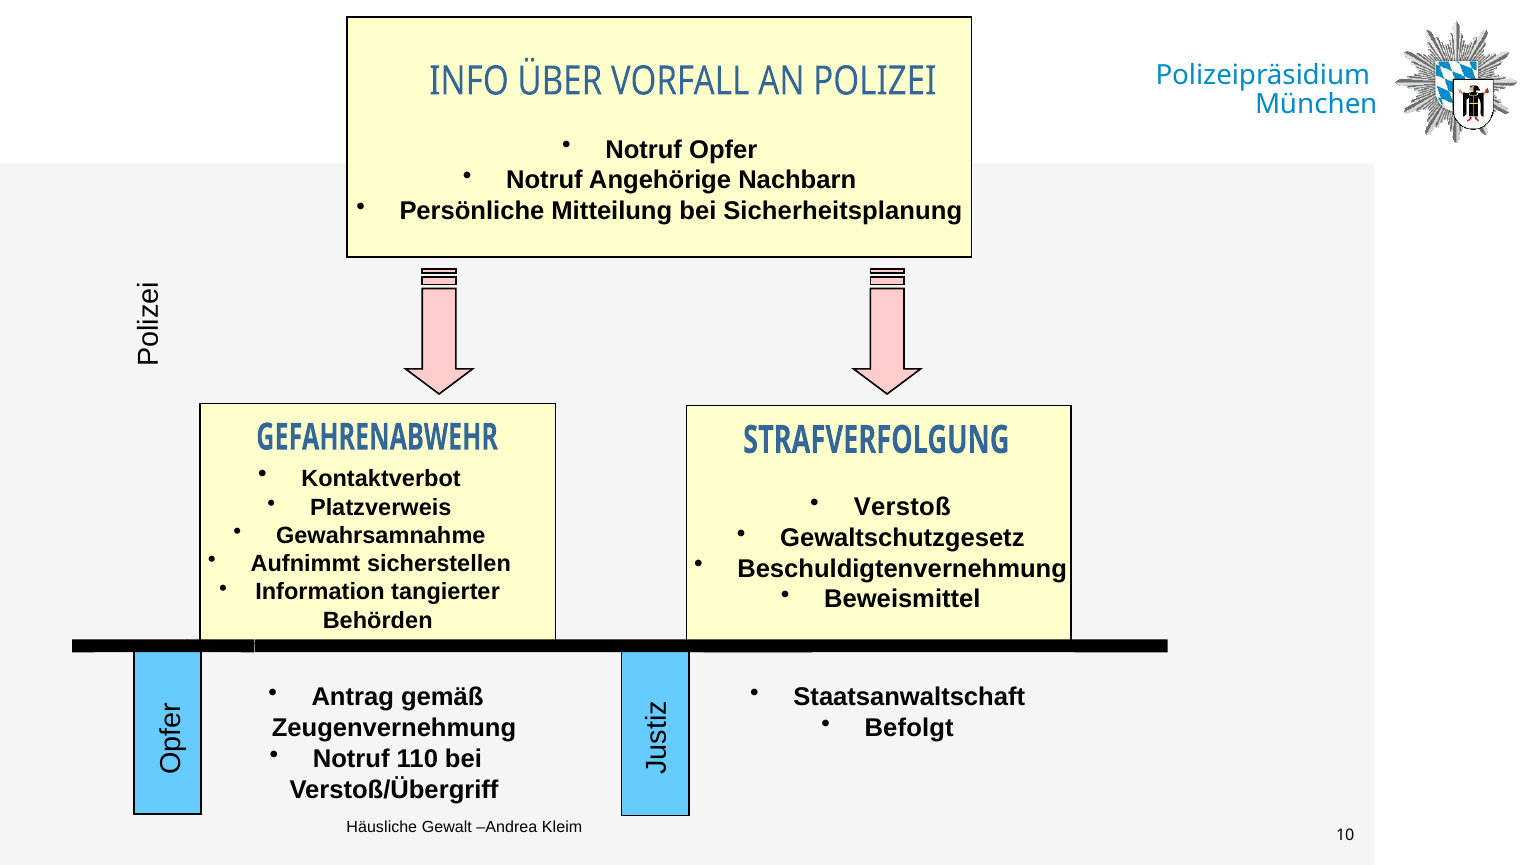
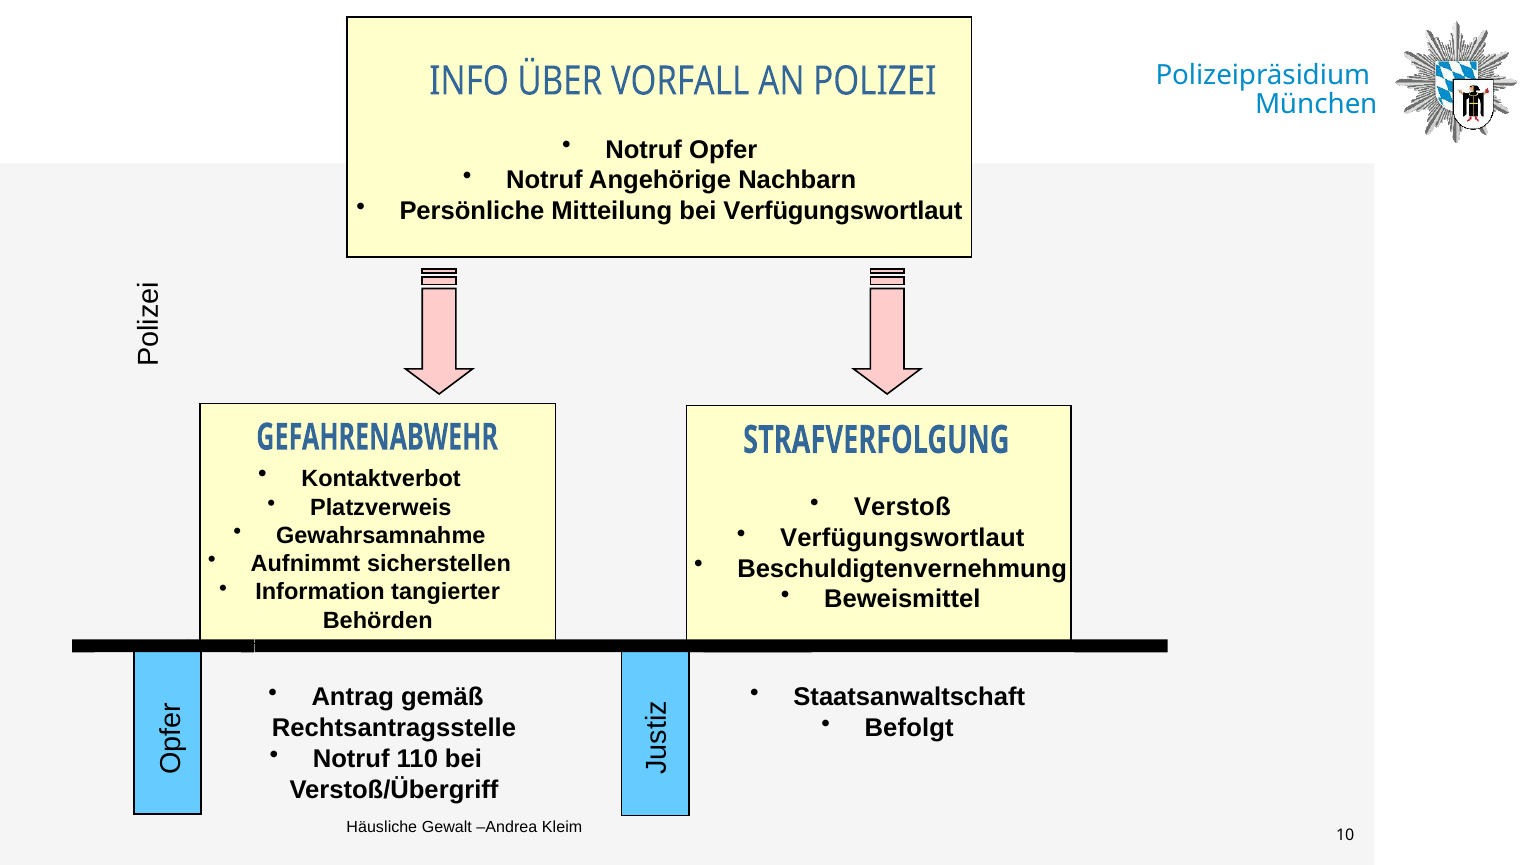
bei Sicherheitsplanung: Sicherheitsplanung -> Verfügungswortlaut (843, 211)
Gewaltschutzgesetz: Gewaltschutzgesetz -> Verfügungswortlaut (902, 538)
Zeugenvernehmung: Zeugenvernehmung -> Rechtsantragsstelle (394, 728)
